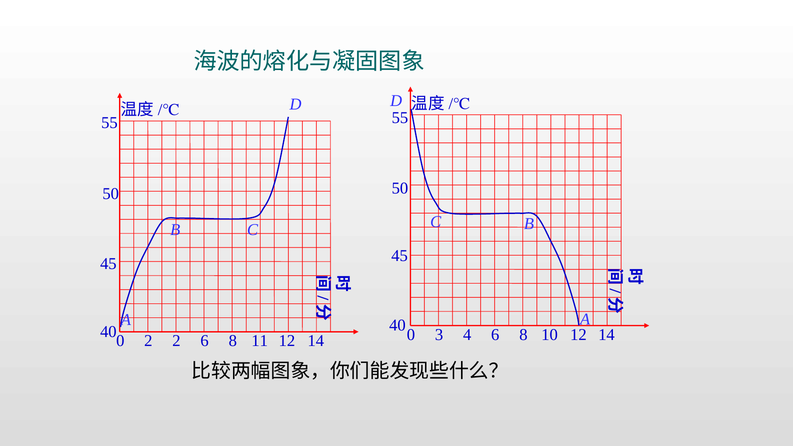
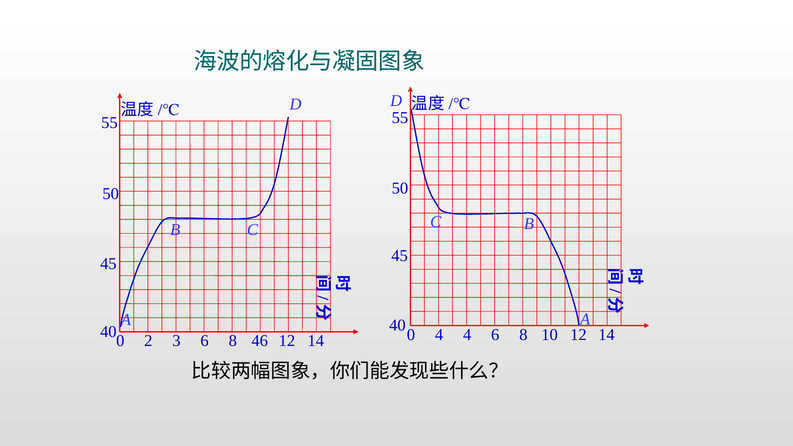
0 3: 3 -> 4 (439, 335)
2 2: 2 -> 3 (176, 341)
11: 11 -> 46 (260, 341)
